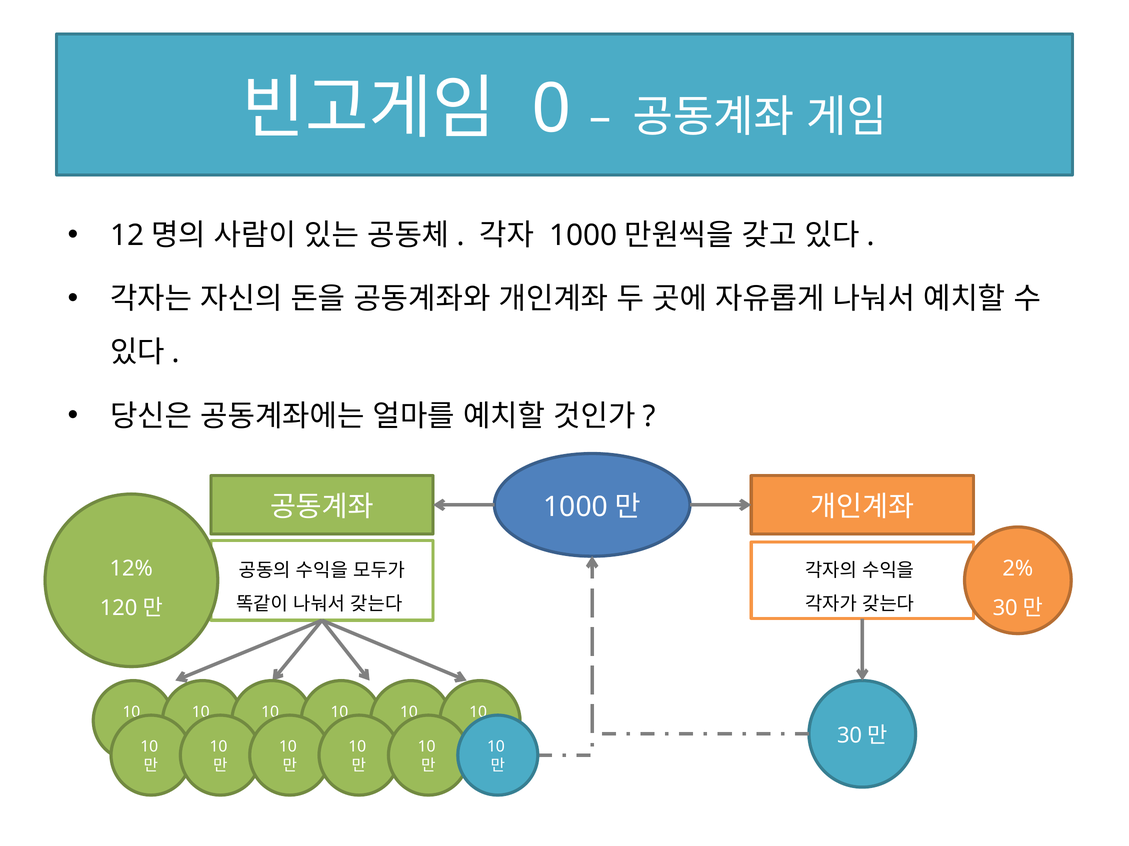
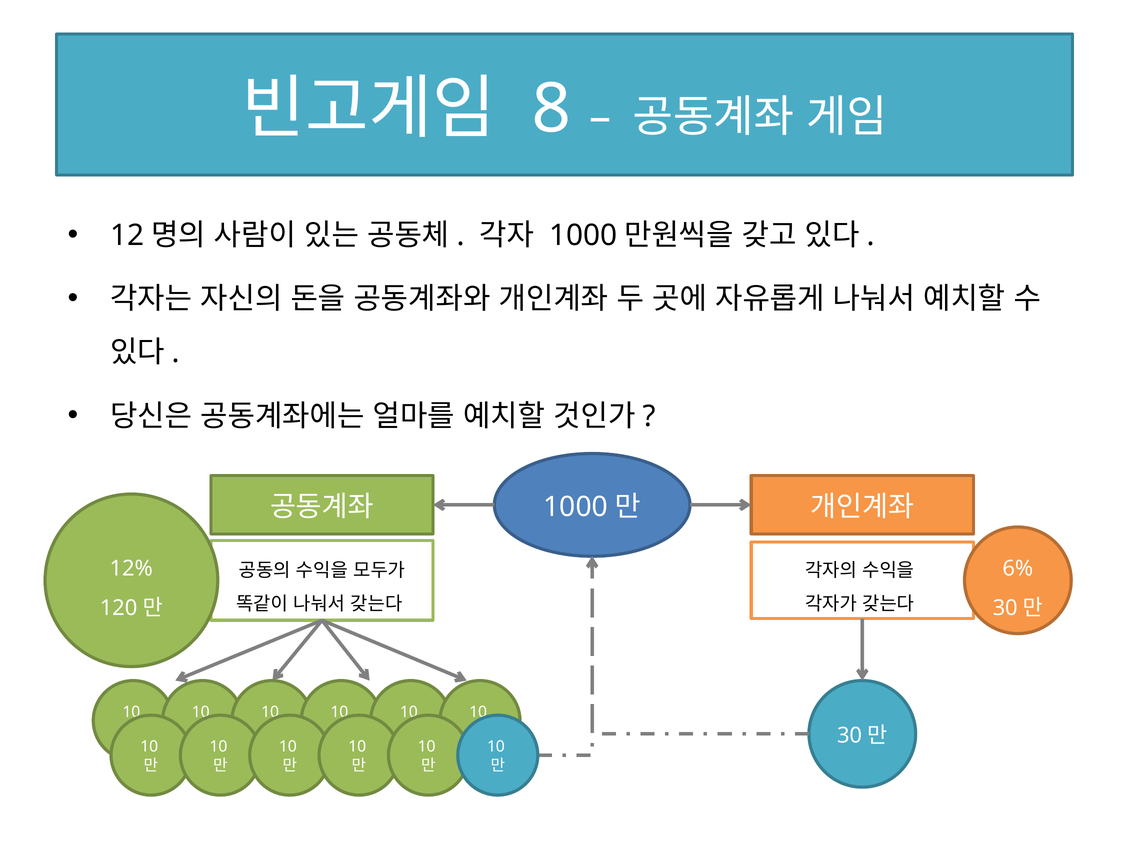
0: 0 -> 8 (551, 109)
2%: 2% -> 6% (1018, 569)
